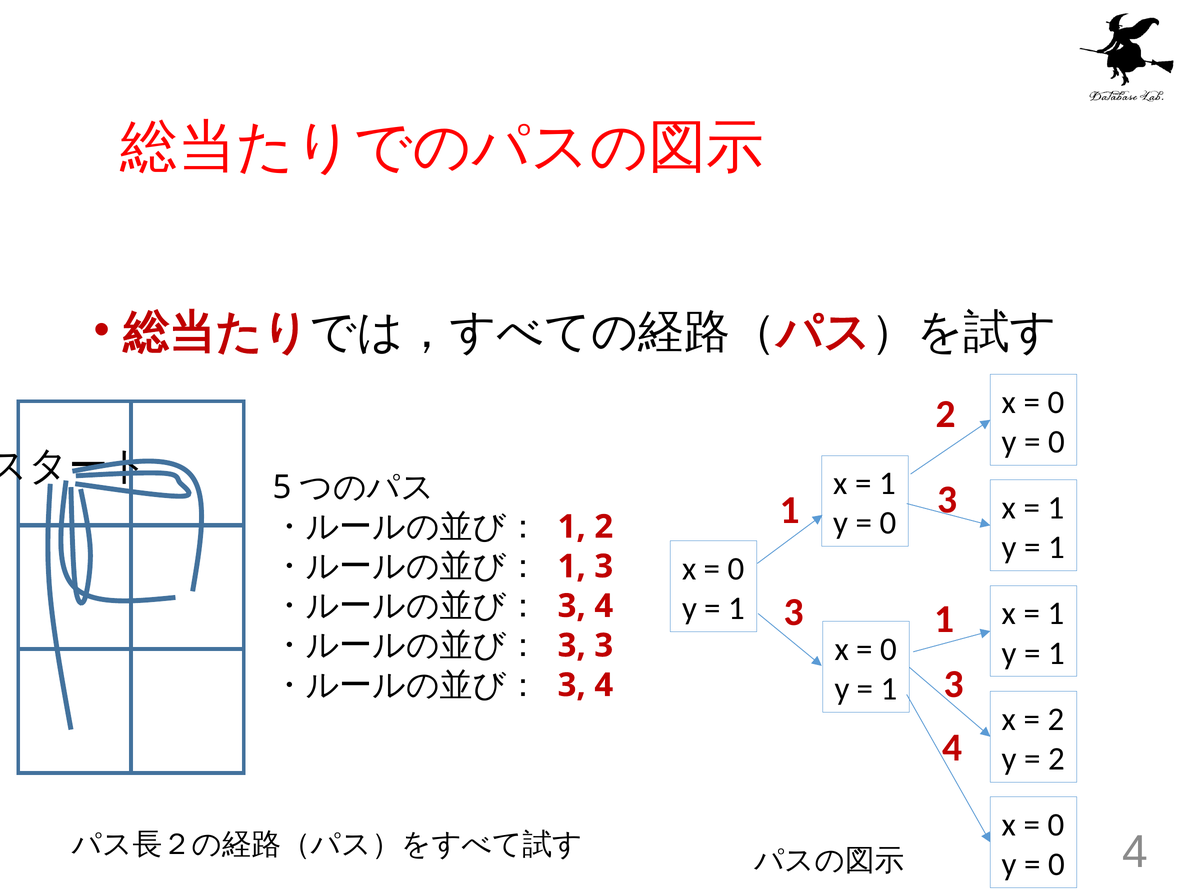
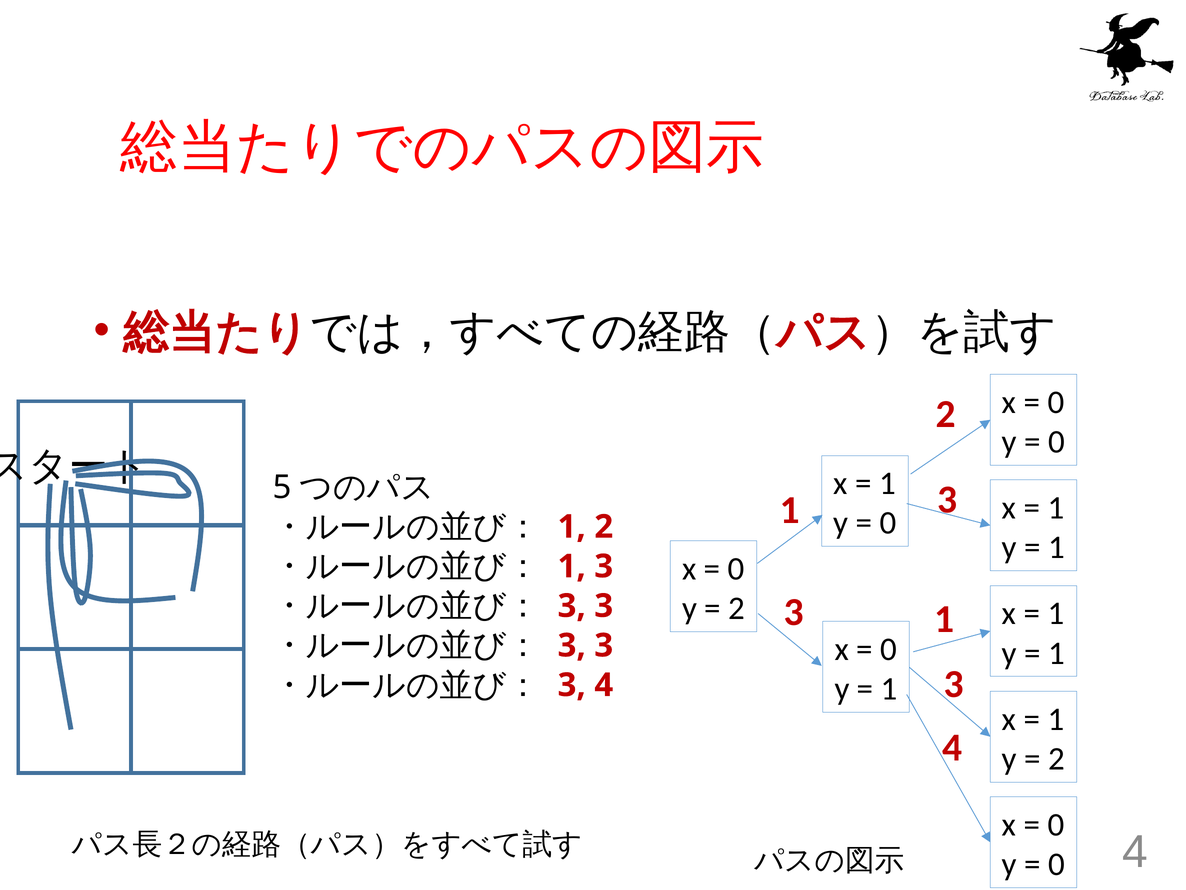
4: 4 -> 3 (604, 606)
1: 1 -> 2 (737, 608)
2: 2 -> 1 (1056, 719)
